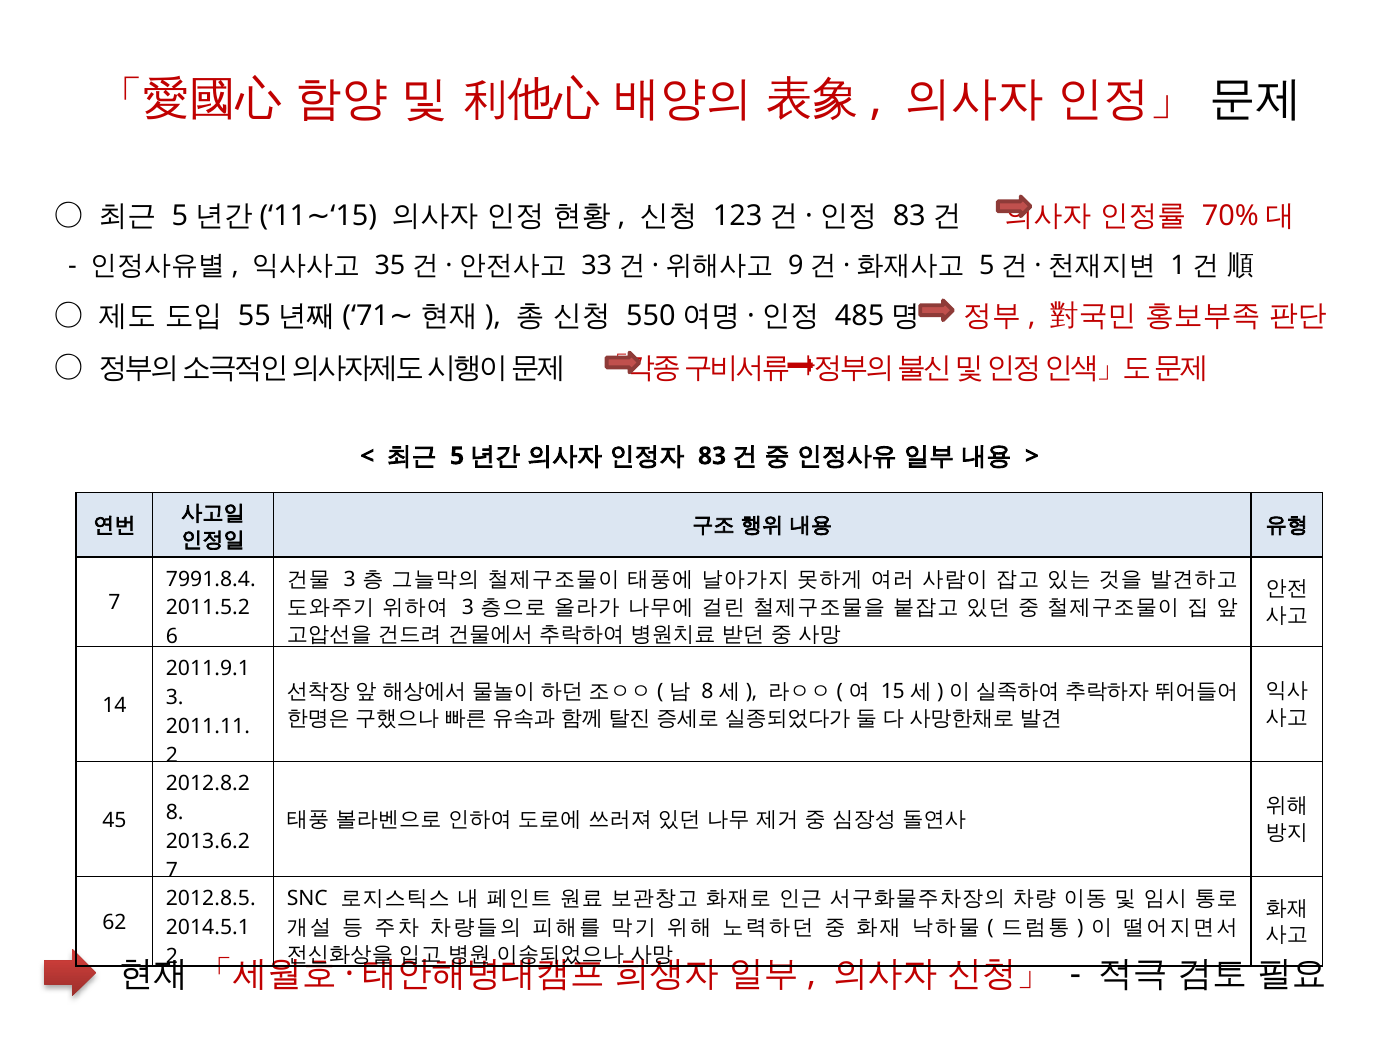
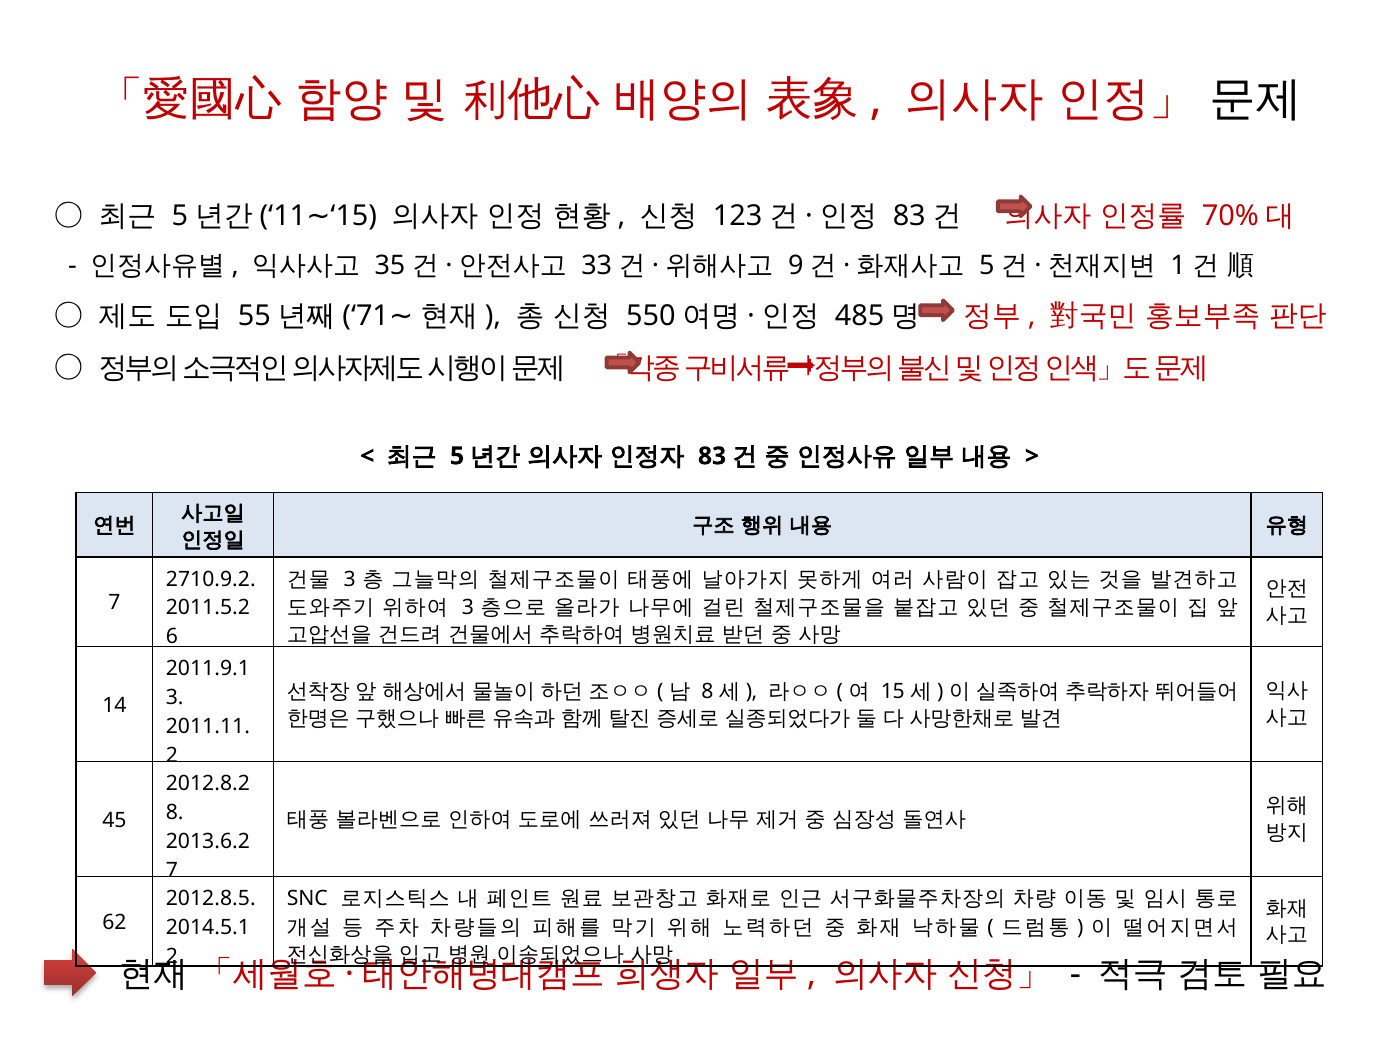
7991.8.4: 7991.8.4 -> 2710.9.2 (211, 579)
